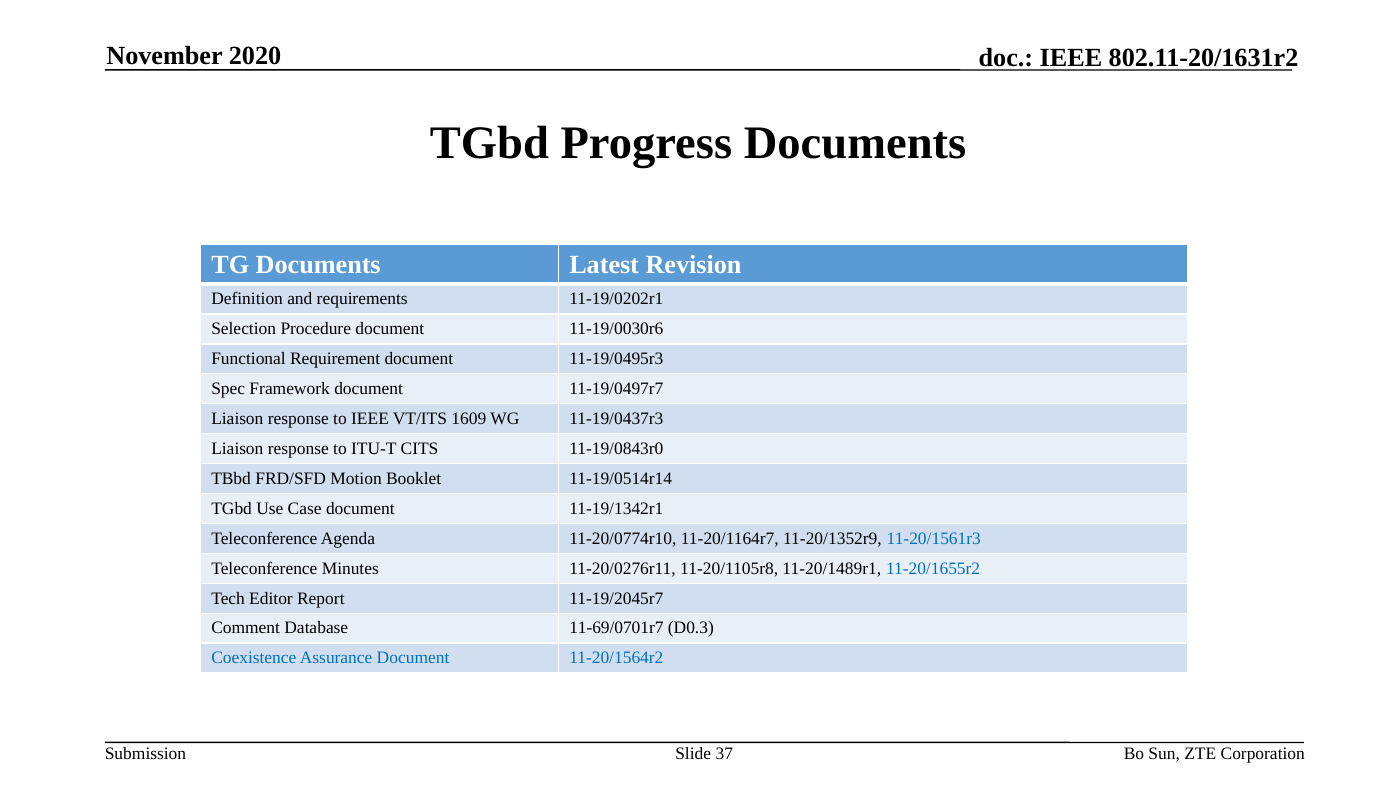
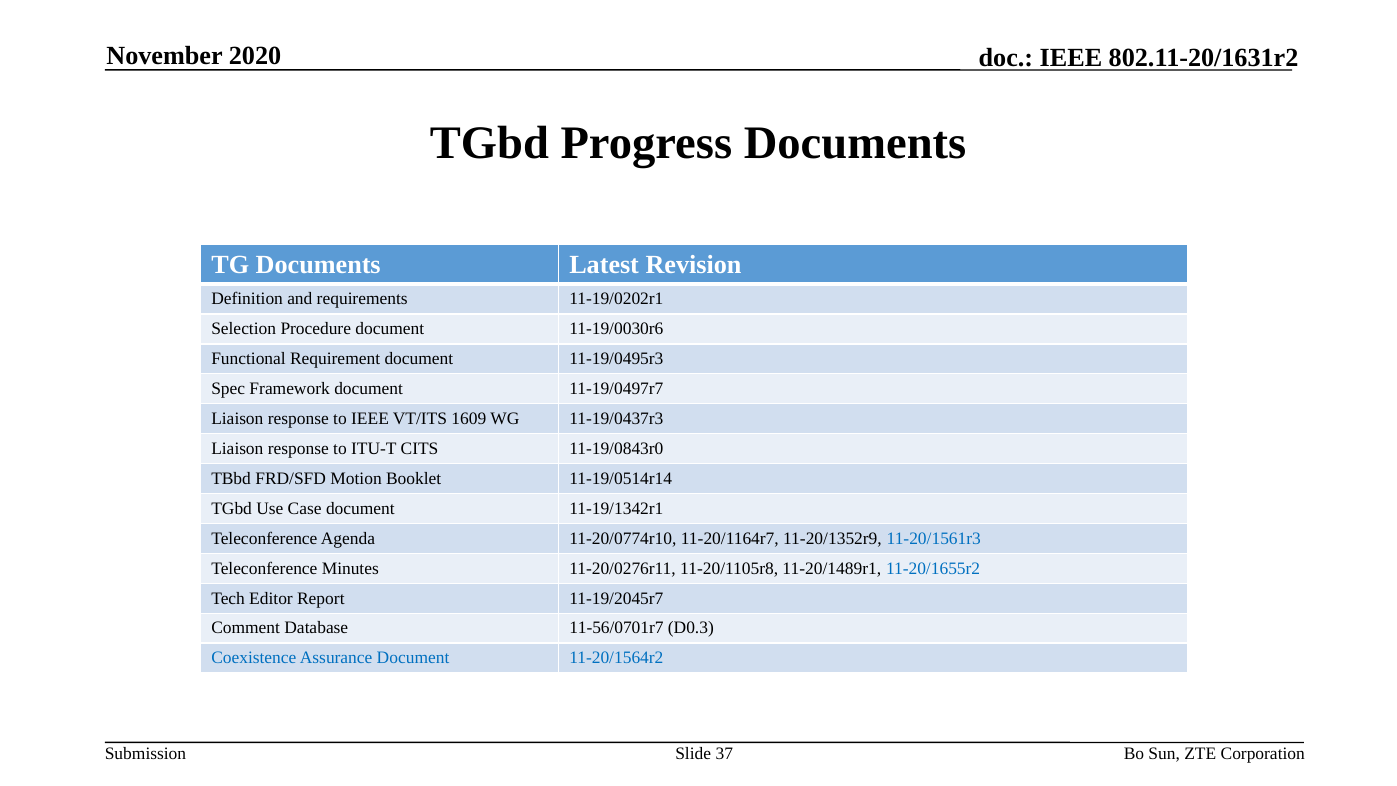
11-69/0701r7: 11-69/0701r7 -> 11-56/0701r7 (616, 628)
